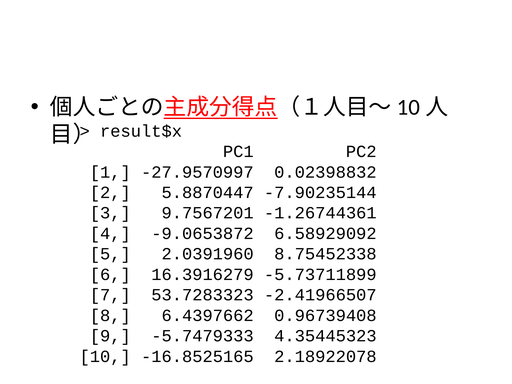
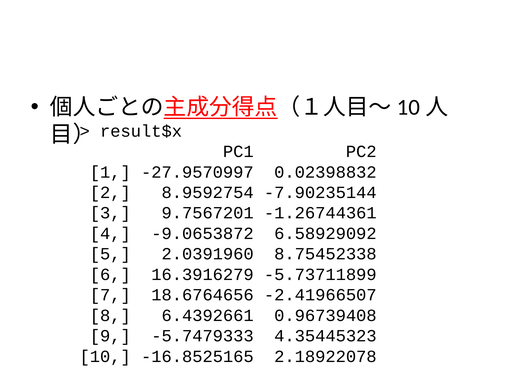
5.8870447: 5.8870447 -> 8.9592754 (208, 193)
53.7283323: 53.7283323 -> 18.6764656 (203, 295)
6.4397662: 6.4397662 -> 6.4392661 (208, 315)
